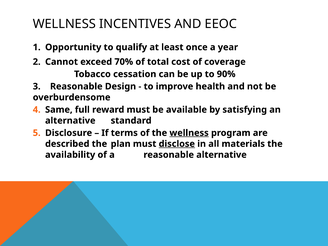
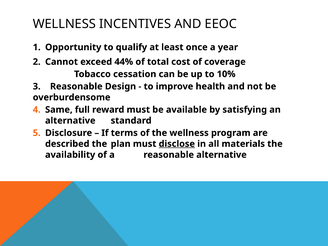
70%: 70% -> 44% (124, 62)
90%: 90% -> 10% (226, 74)
wellness underline: present -> none (189, 133)
